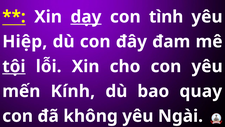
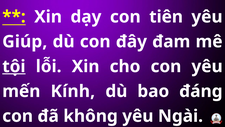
dạy underline: present -> none (86, 17)
tình: tình -> tiên (166, 17)
Hiệp: Hiệp -> Giúp (25, 41)
quay: quay -> đáng (201, 91)
